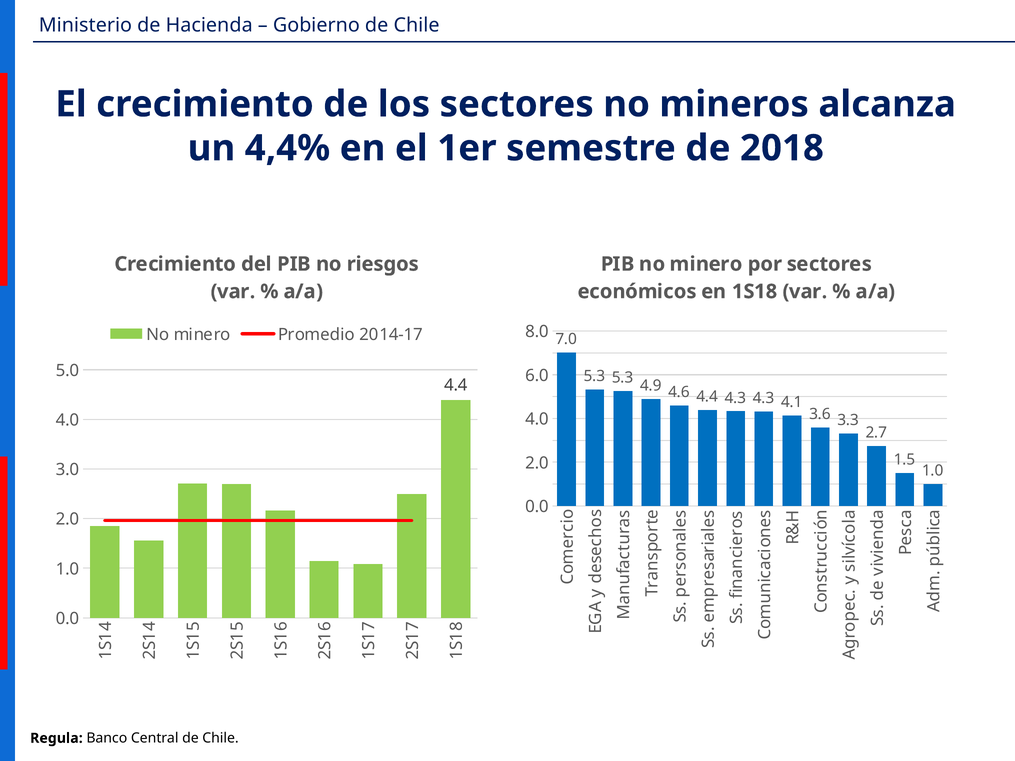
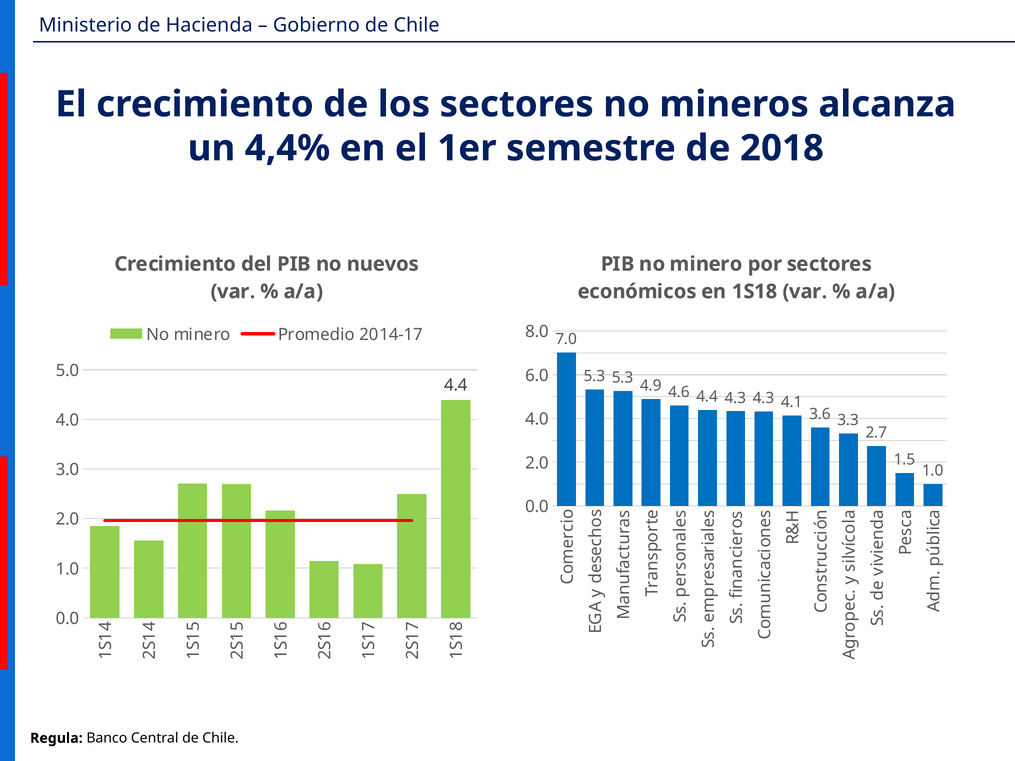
riesgos: riesgos -> nuevos (383, 264)
